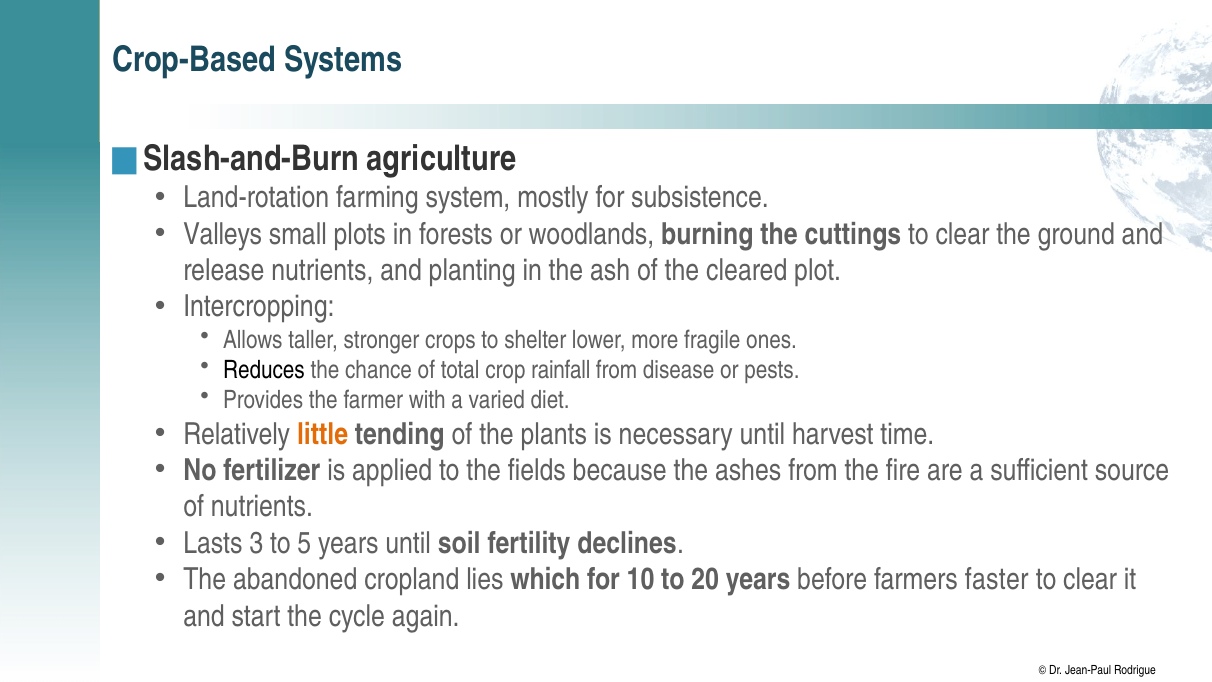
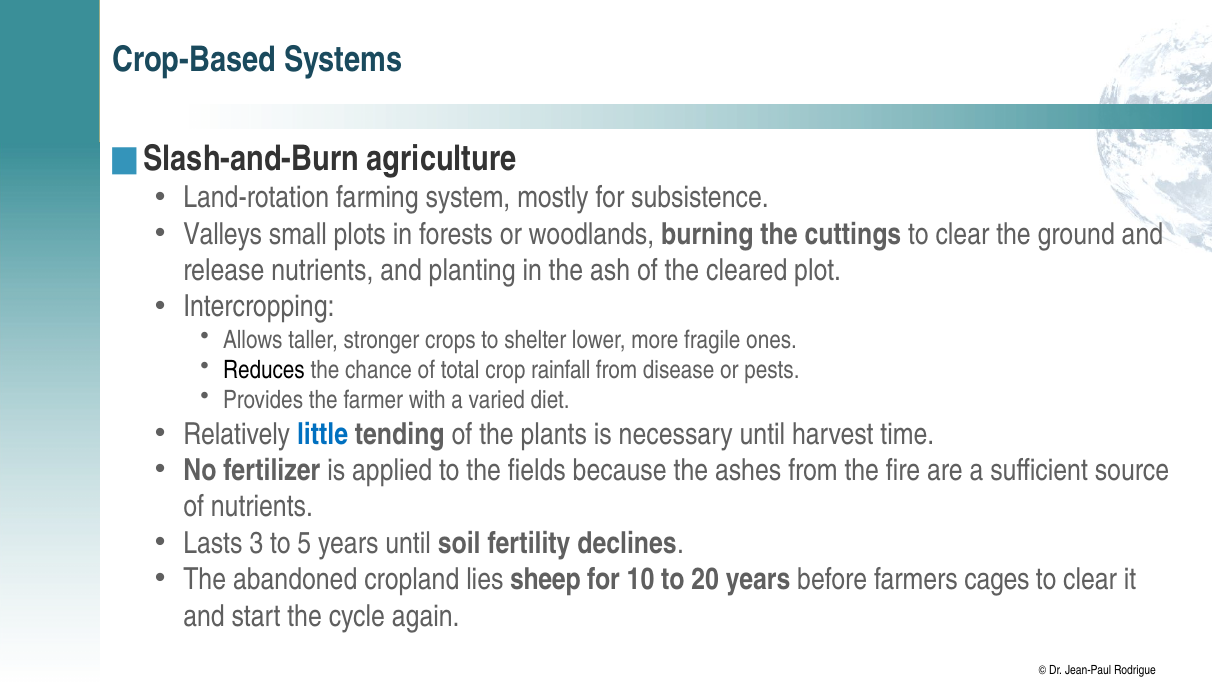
little colour: orange -> blue (323, 434)
which: which -> sheep (545, 579)
faster: faster -> cages (997, 579)
